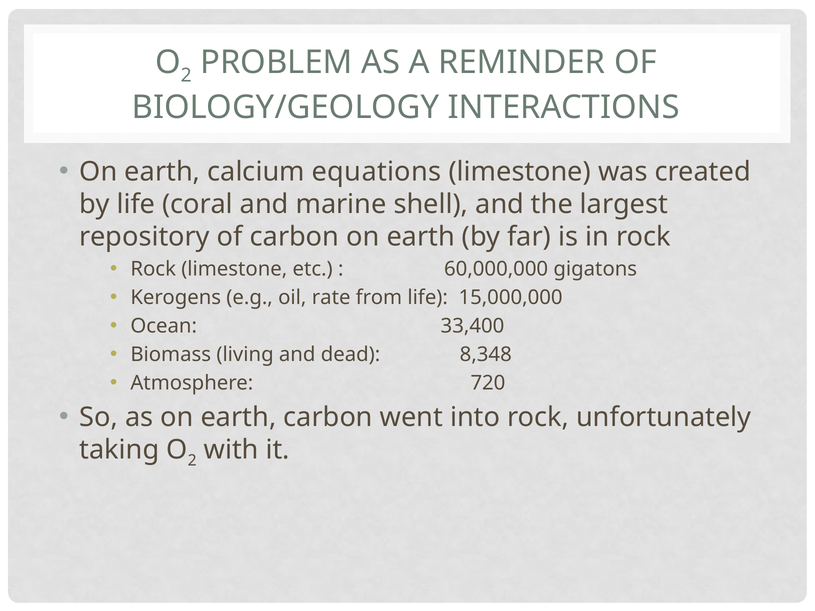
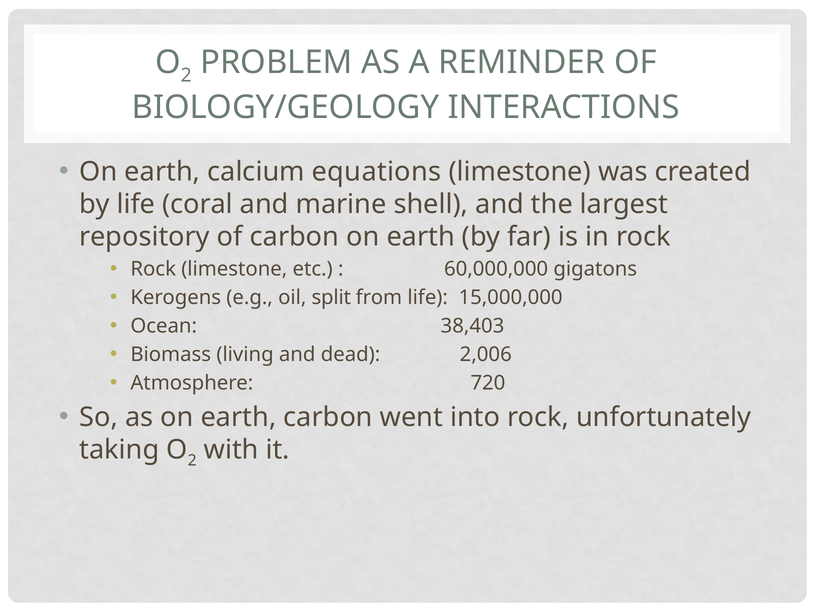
rate: rate -> split (331, 298)
33,400: 33,400 -> 38,403 (472, 326)
8,348: 8,348 -> 2,006 (486, 355)
